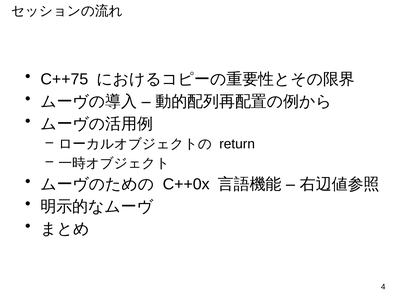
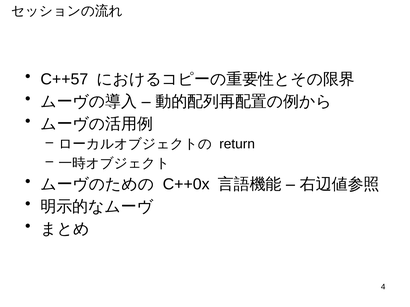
C++75: C++75 -> C++57 (64, 79)
